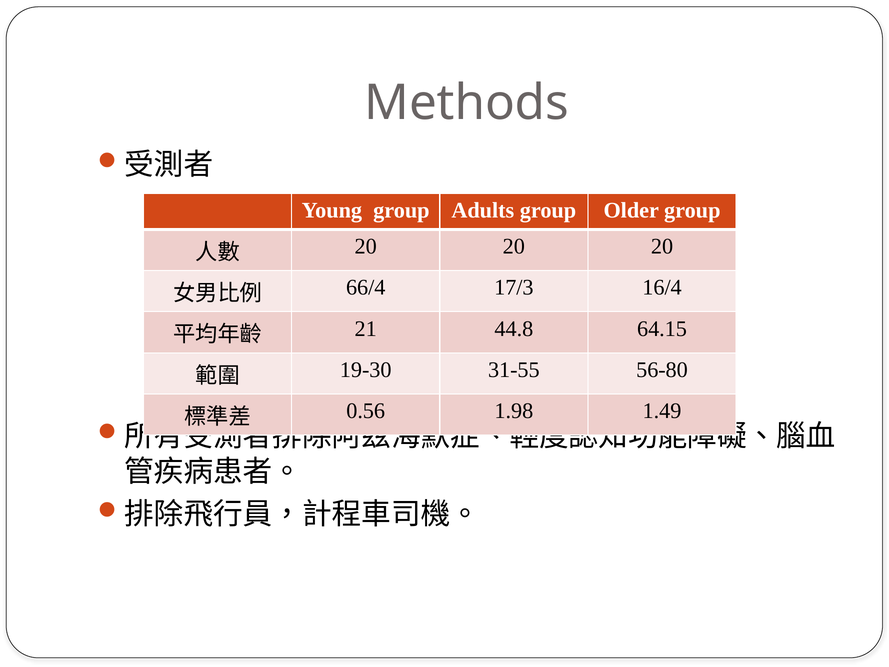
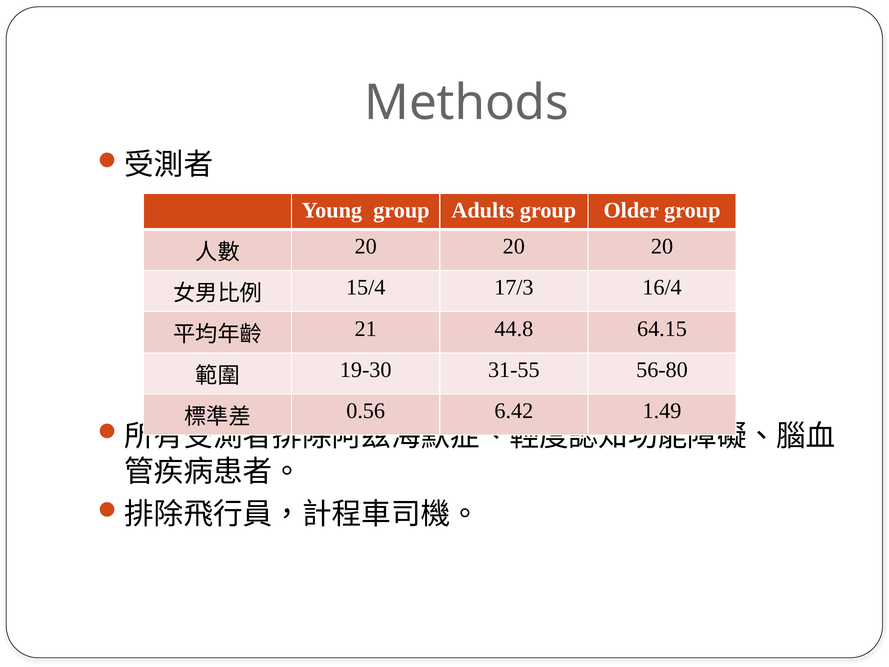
66/4: 66/4 -> 15/4 (366, 287)
1.98: 1.98 -> 6.42 (514, 411)
